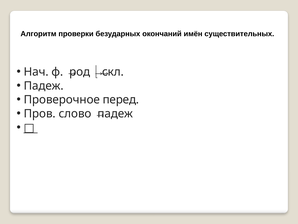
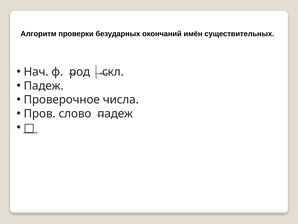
перед: перед -> числа (121, 100)
